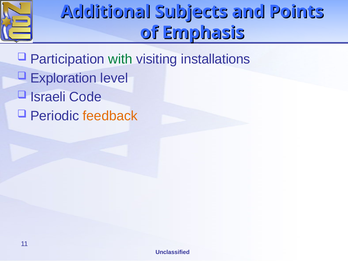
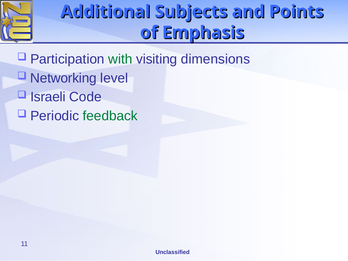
installations: installations -> dimensions (216, 59)
Exploration: Exploration -> Networking (63, 78)
feedback colour: orange -> green (110, 116)
